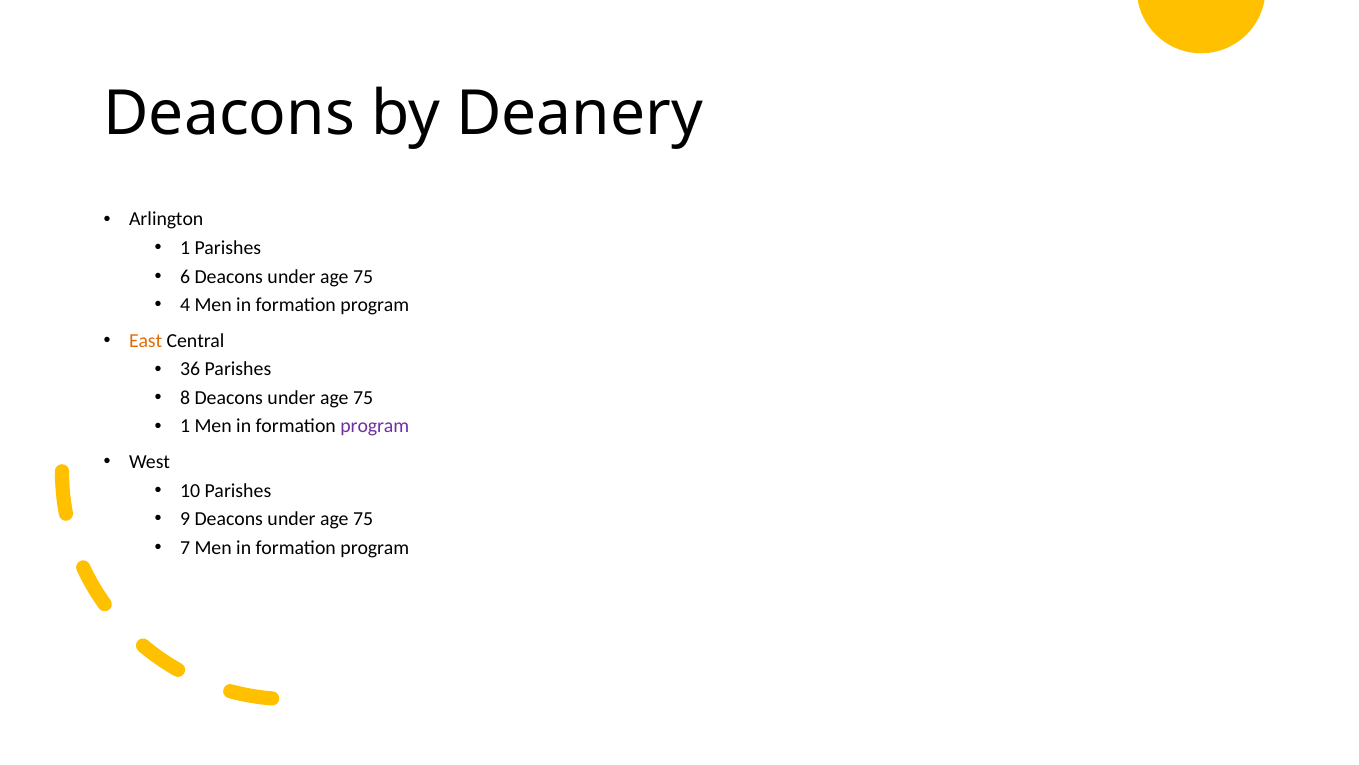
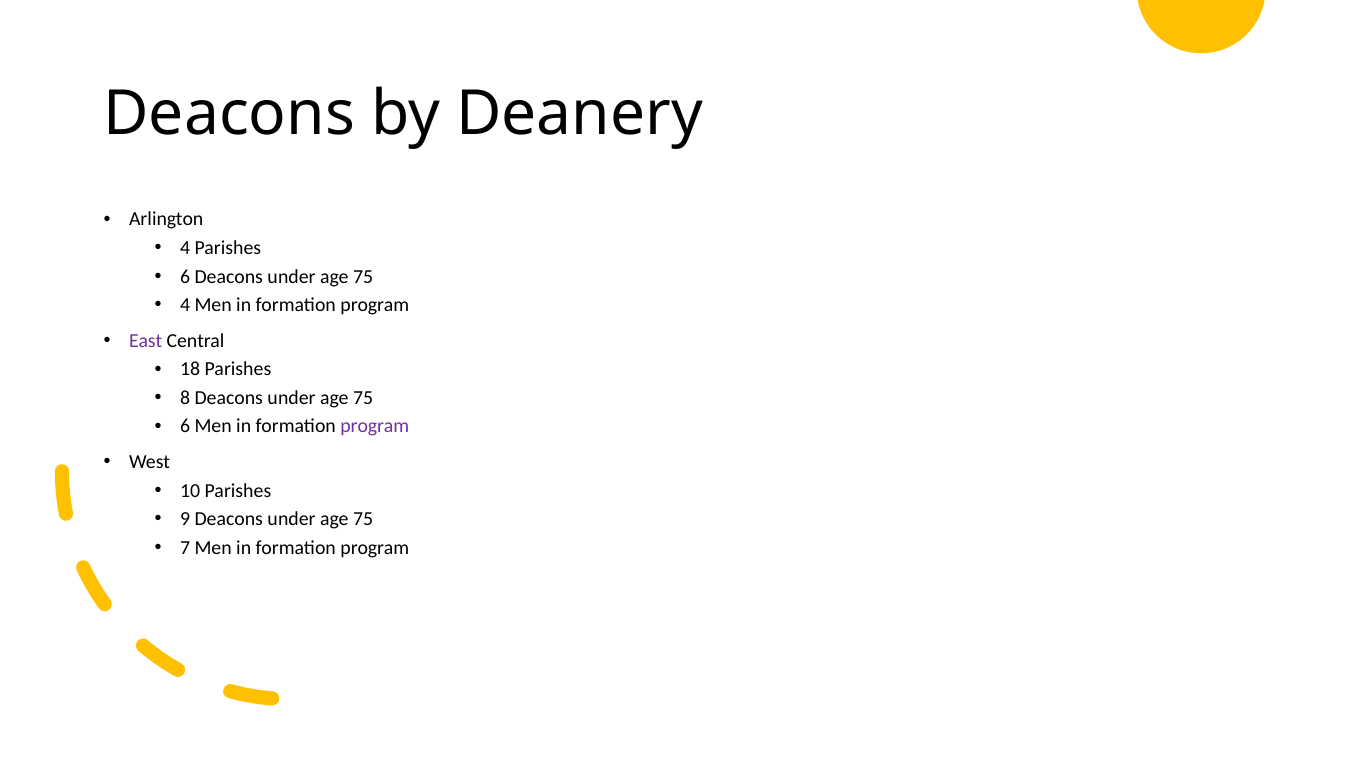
1: 1 -> 4 (185, 248)
East colour: orange -> purple (146, 340)
36: 36 -> 18 (190, 369)
1: 1 -> 6 (185, 426)
